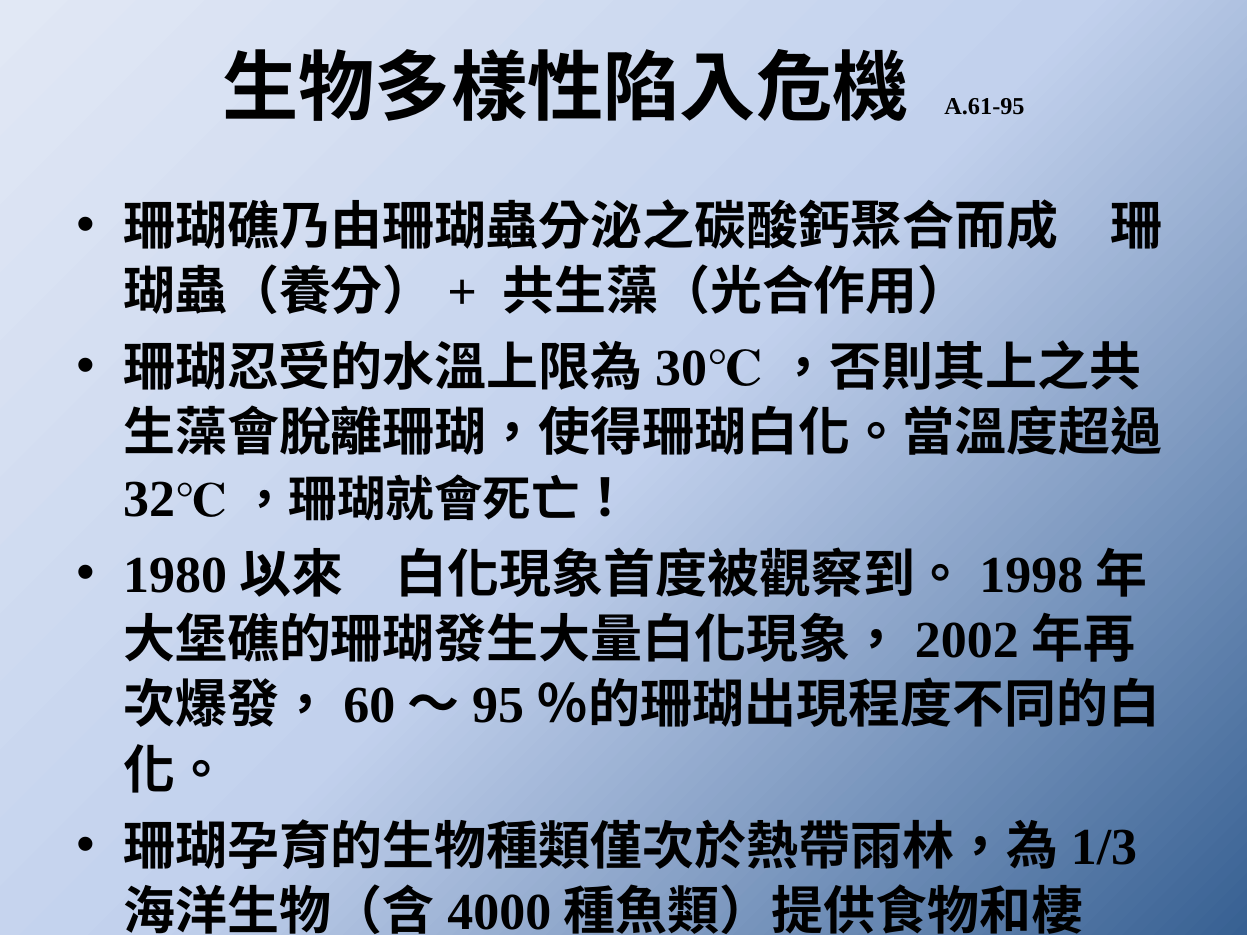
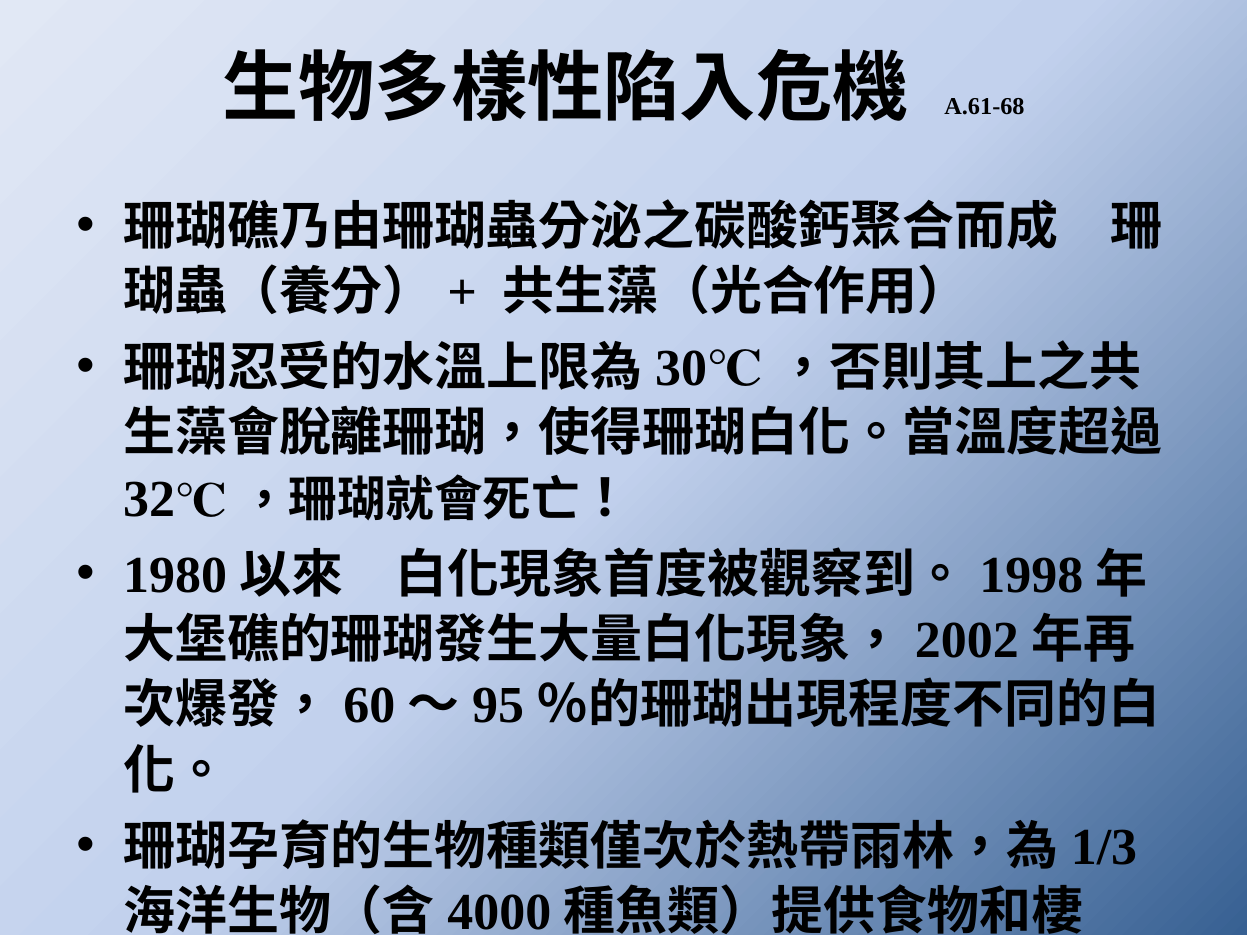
A.61-95: A.61-95 -> A.61-68 (984, 106)
